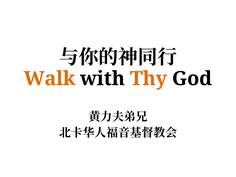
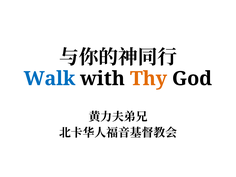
Walk colour: orange -> blue (50, 79)
